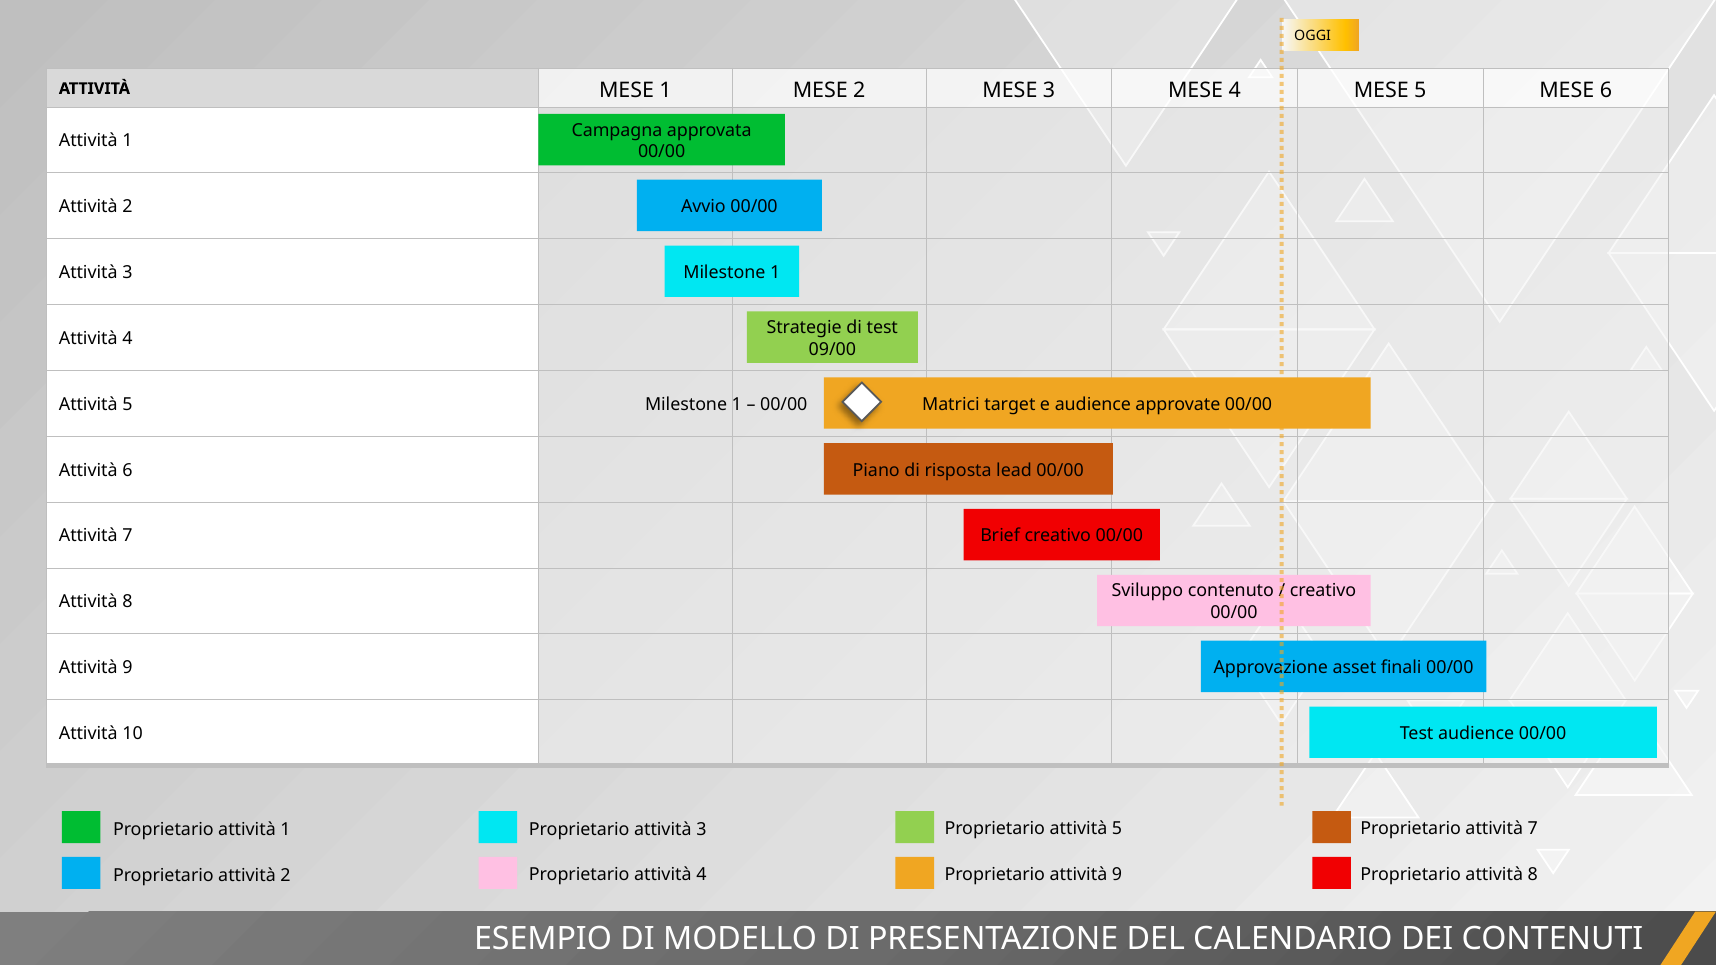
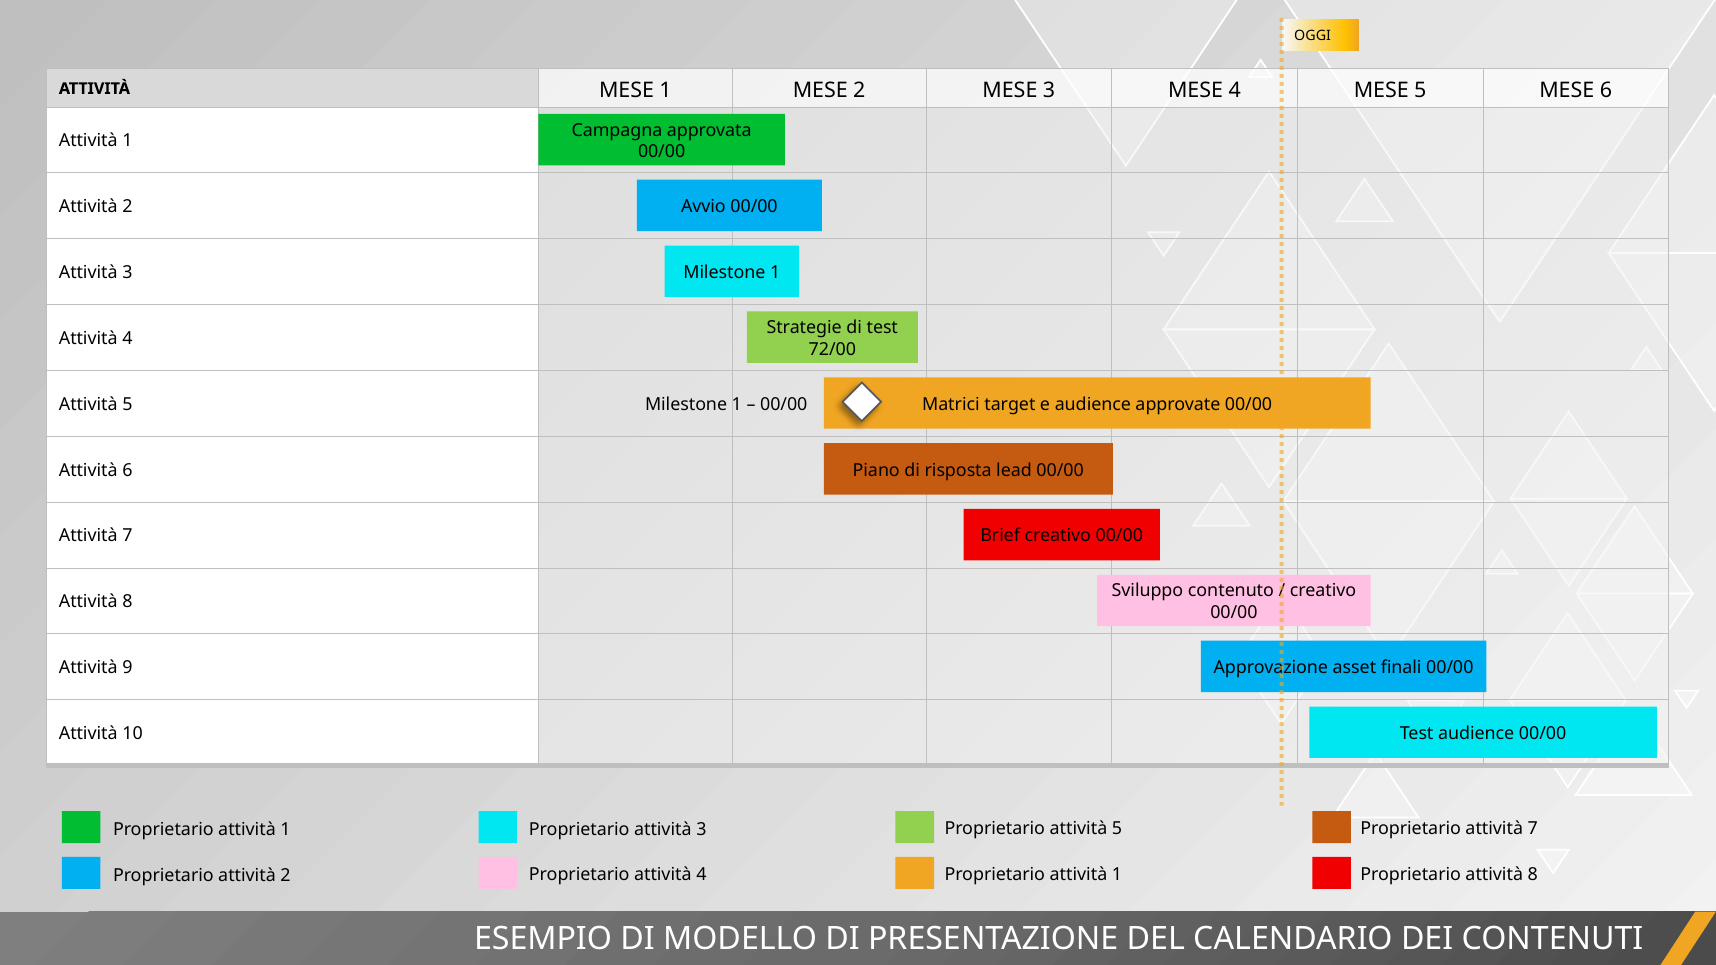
09/00: 09/00 -> 72/00 (832, 349)
9: 9 -> 1 (1117, 875)
